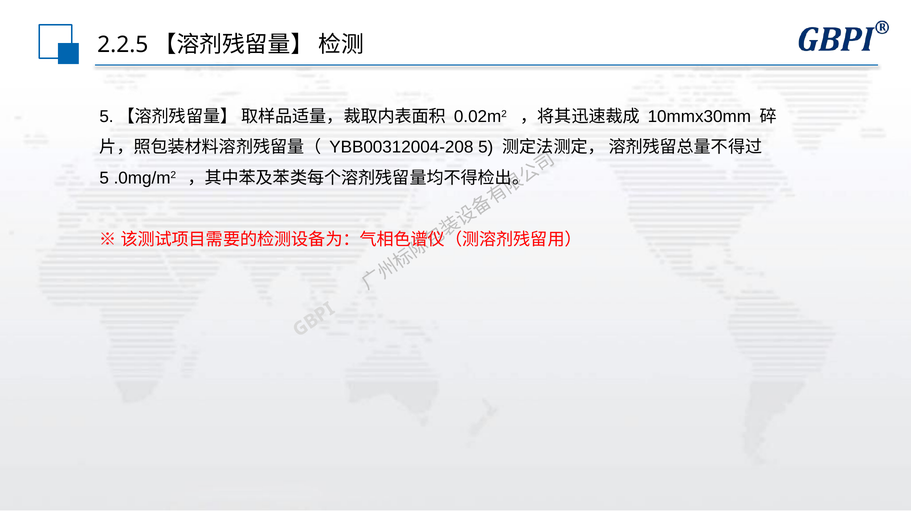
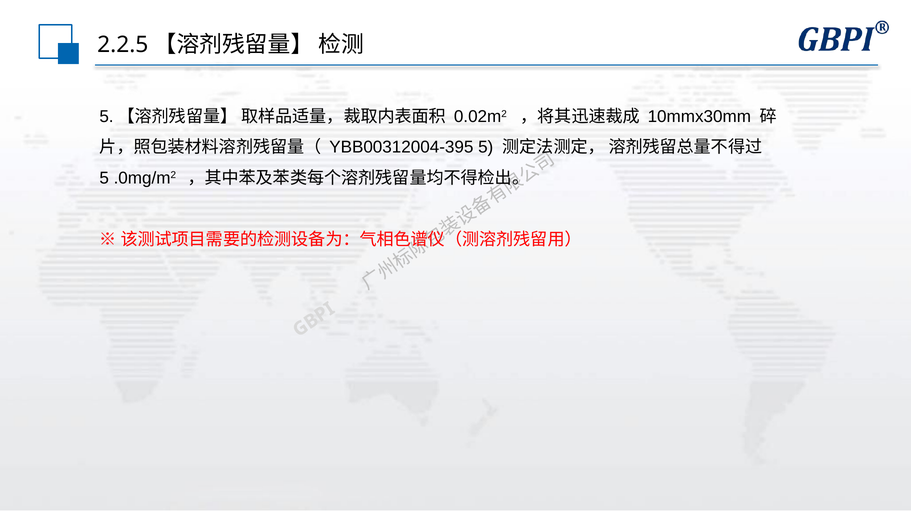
YBB00312004-208: YBB00312004-208 -> YBB00312004-395 (401, 147)
